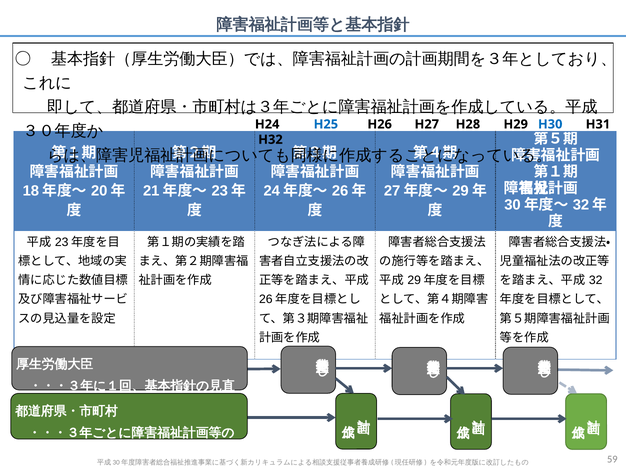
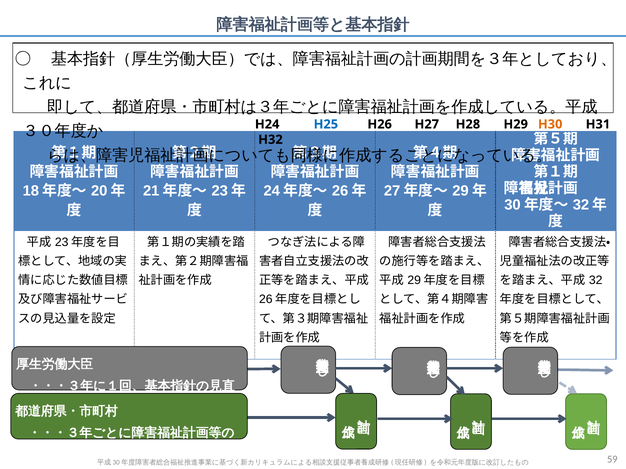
H30 colour: blue -> orange (550, 124)
